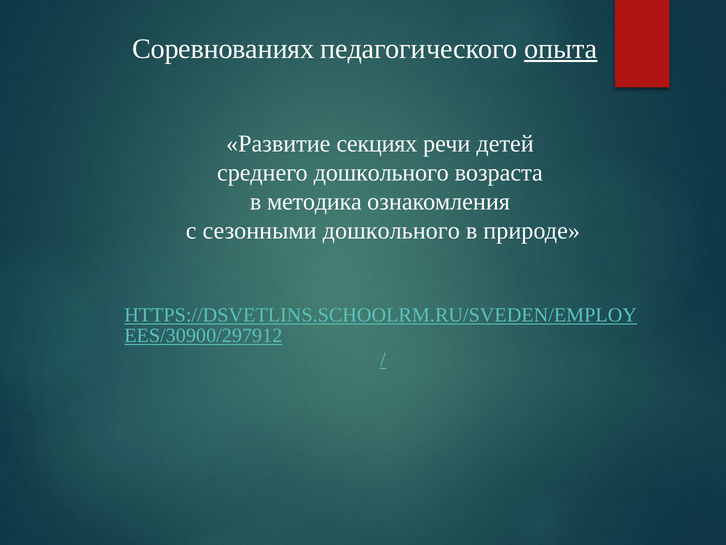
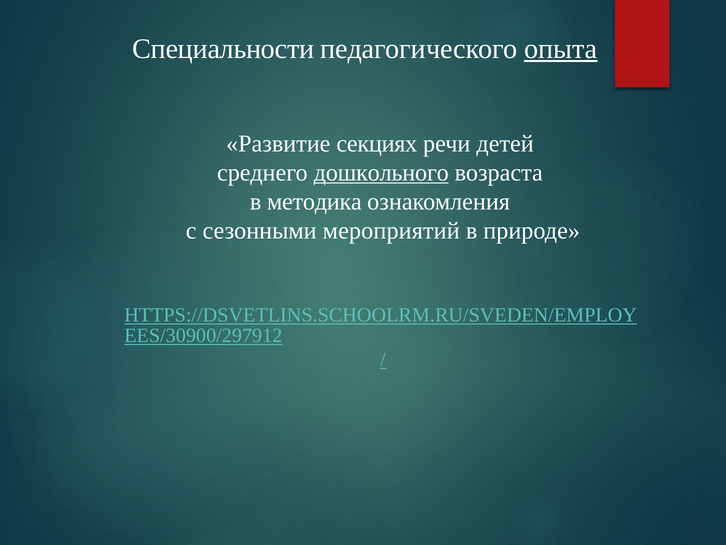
Соревнованиях: Соревнованиях -> Специальности (223, 49)
дошкольного underline: none -> present (381, 172)
сезонными дошкольного: дошкольного -> мероприятий (391, 231)
